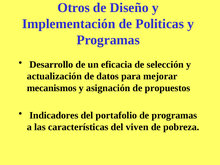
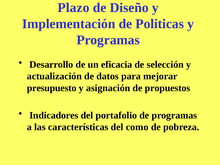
Otros: Otros -> Plazo (73, 8)
mecanismos: mecanismos -> presupuesto (52, 88)
viven: viven -> como (137, 127)
